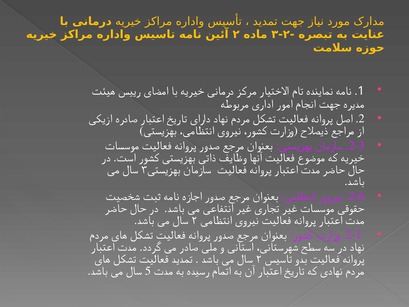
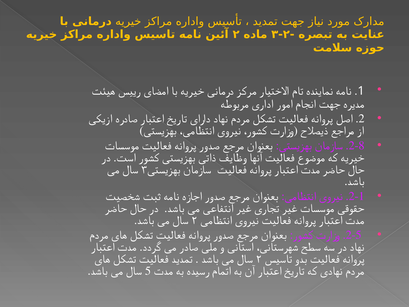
2-3: 2-3 -> 2-8 (357, 145)
2-6: 2-6 -> 2-1 (357, 196)
2-1: 2-1 -> 2-5 (354, 235)
